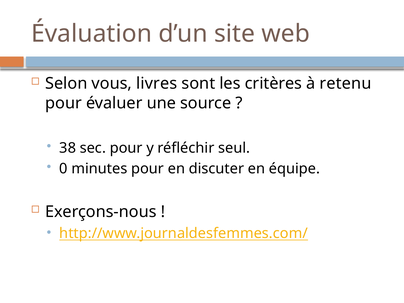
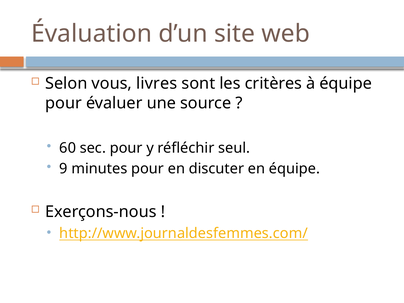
à retenu: retenu -> équipe (346, 84)
38: 38 -> 60 (68, 148)
0: 0 -> 9 (63, 169)
